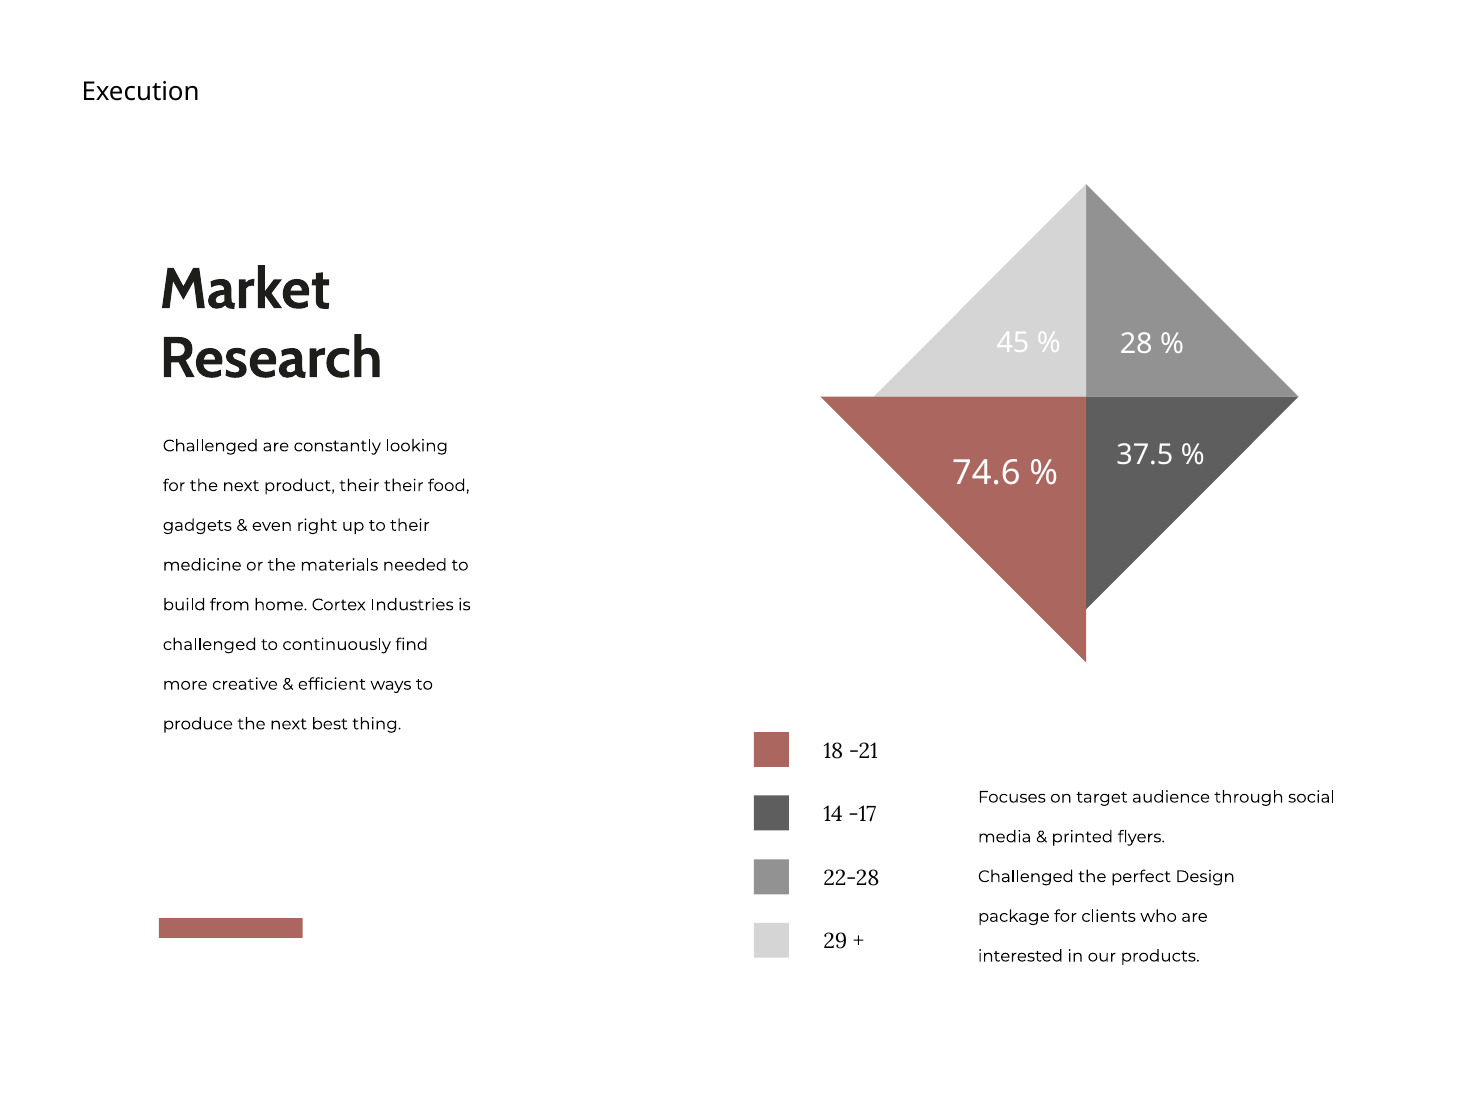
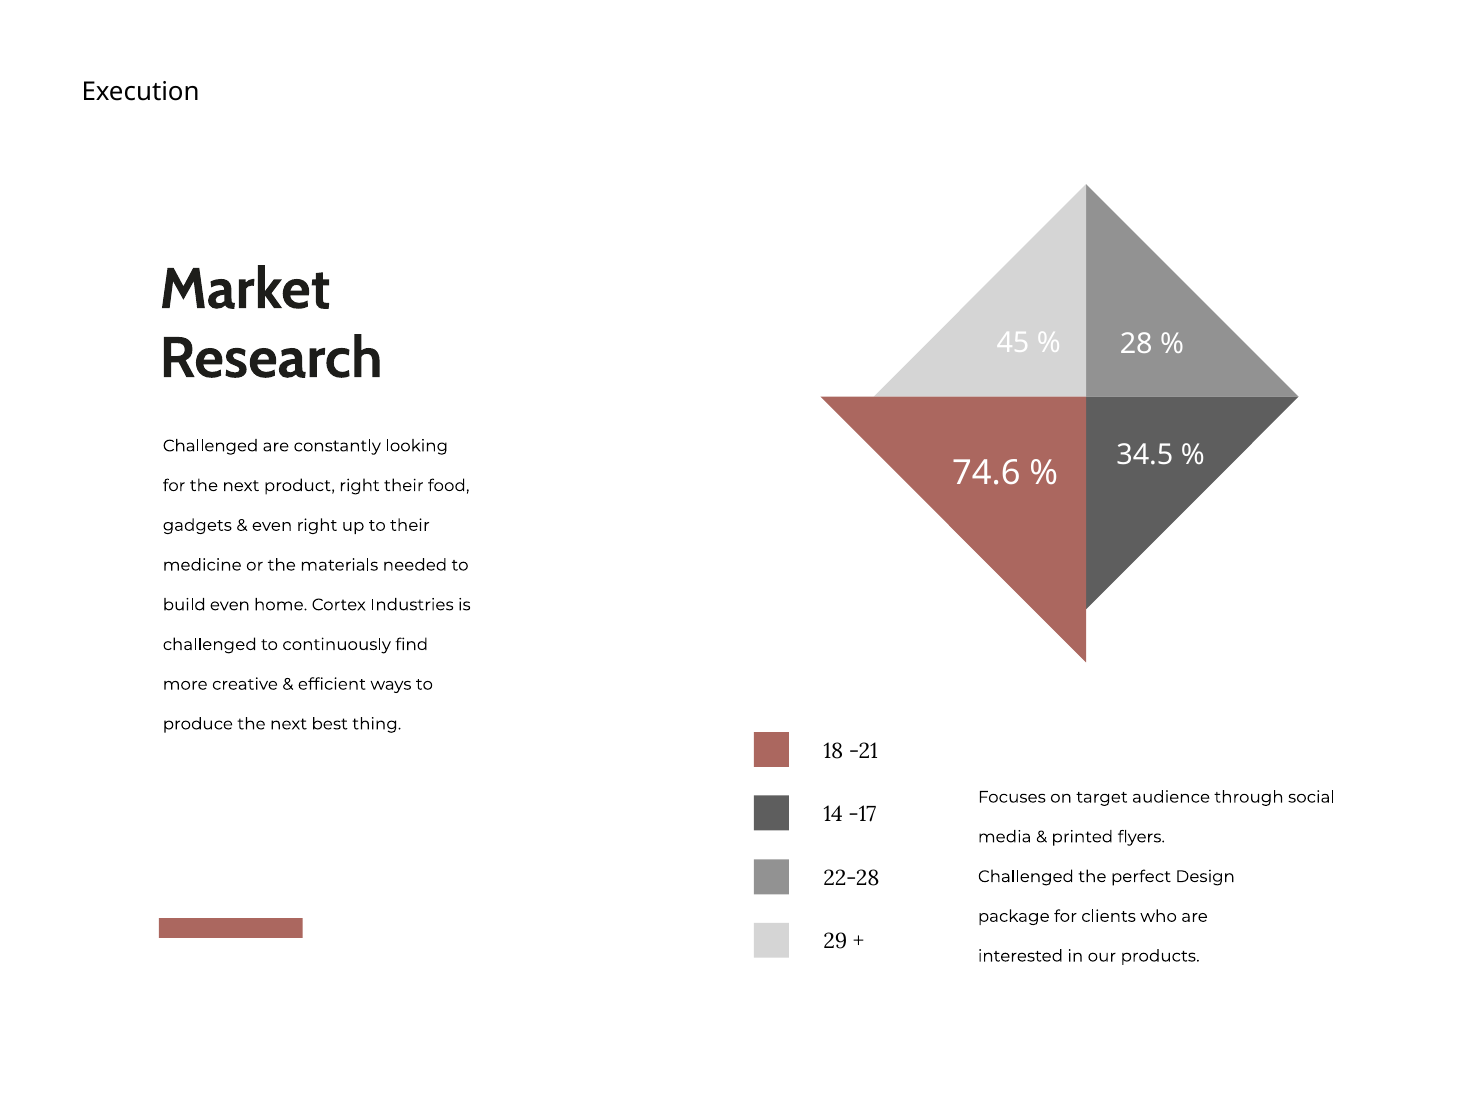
37.5: 37.5 -> 34.5 (1145, 455)
product their: their -> right (360, 485)
build from: from -> even (230, 605)
